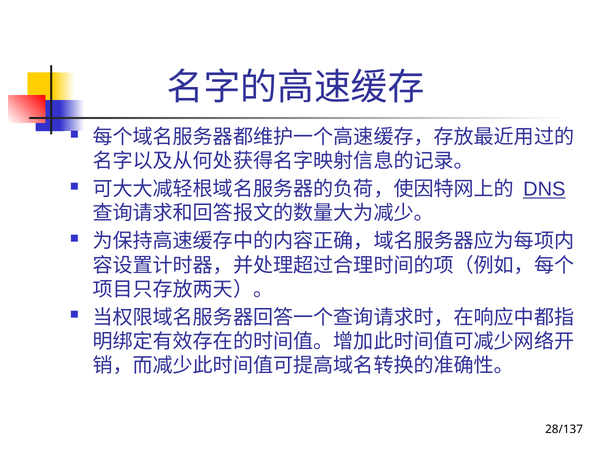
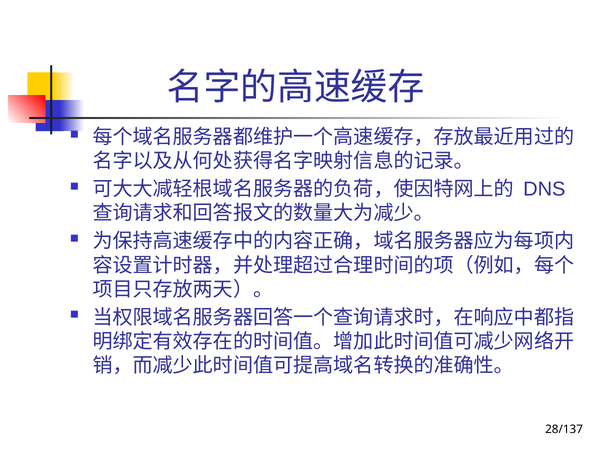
DNS underline: present -> none (544, 189)
